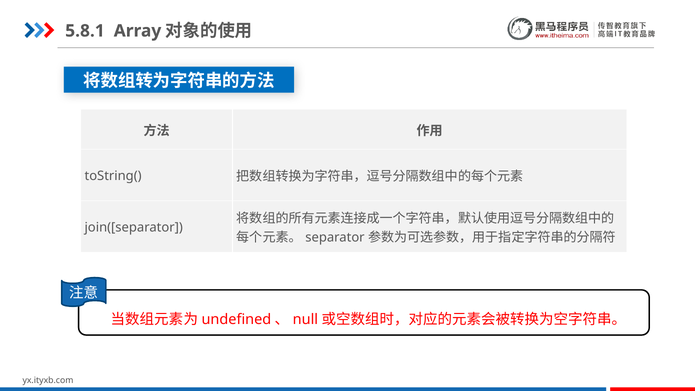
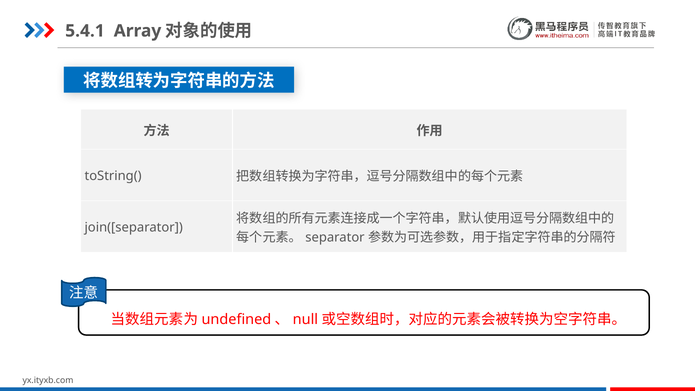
5.8.1: 5.8.1 -> 5.4.1 (85, 31)
